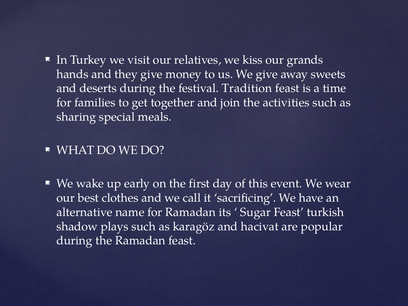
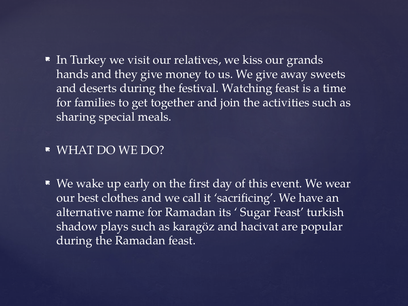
Tradition: Tradition -> Watching (247, 88)
